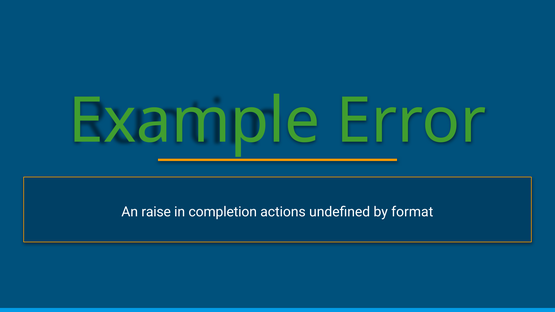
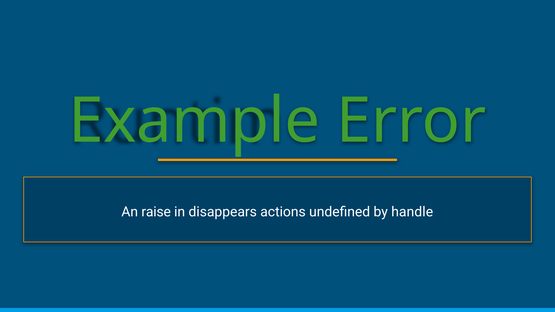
completion: completion -> disappears (223, 212)
format: format -> handle (412, 212)
